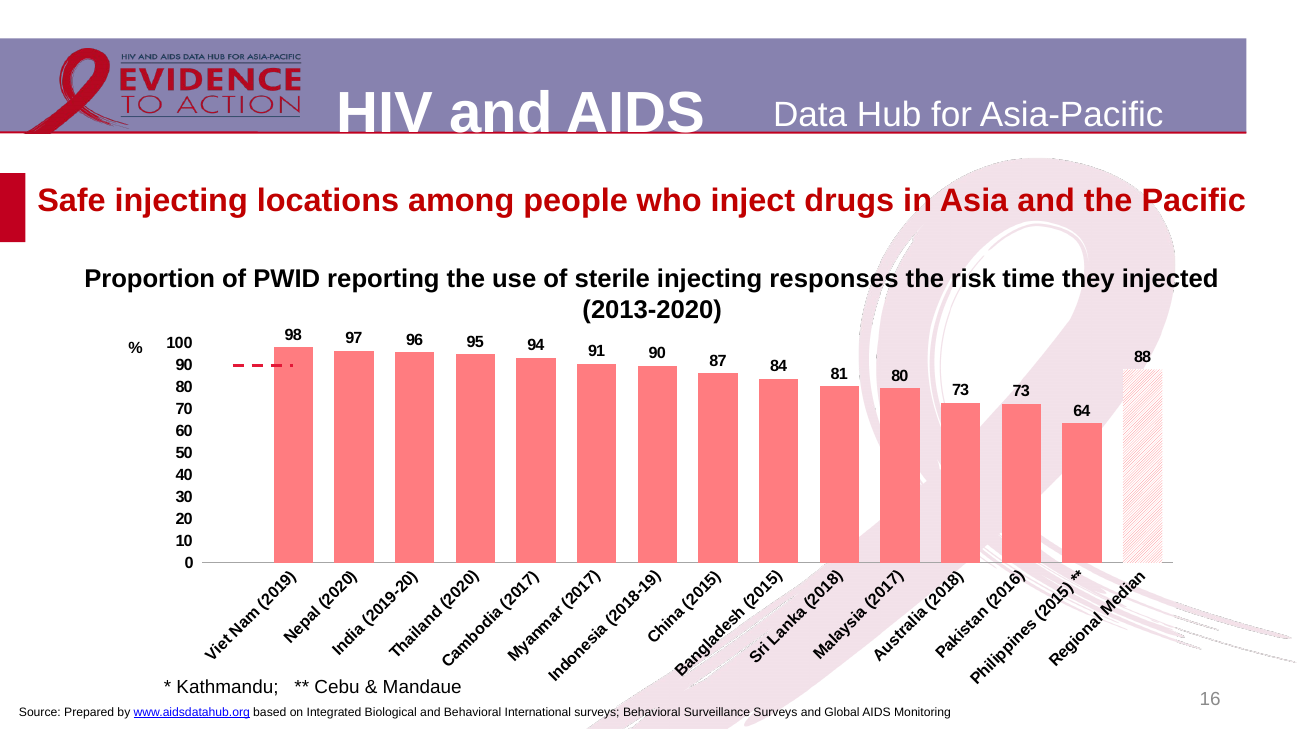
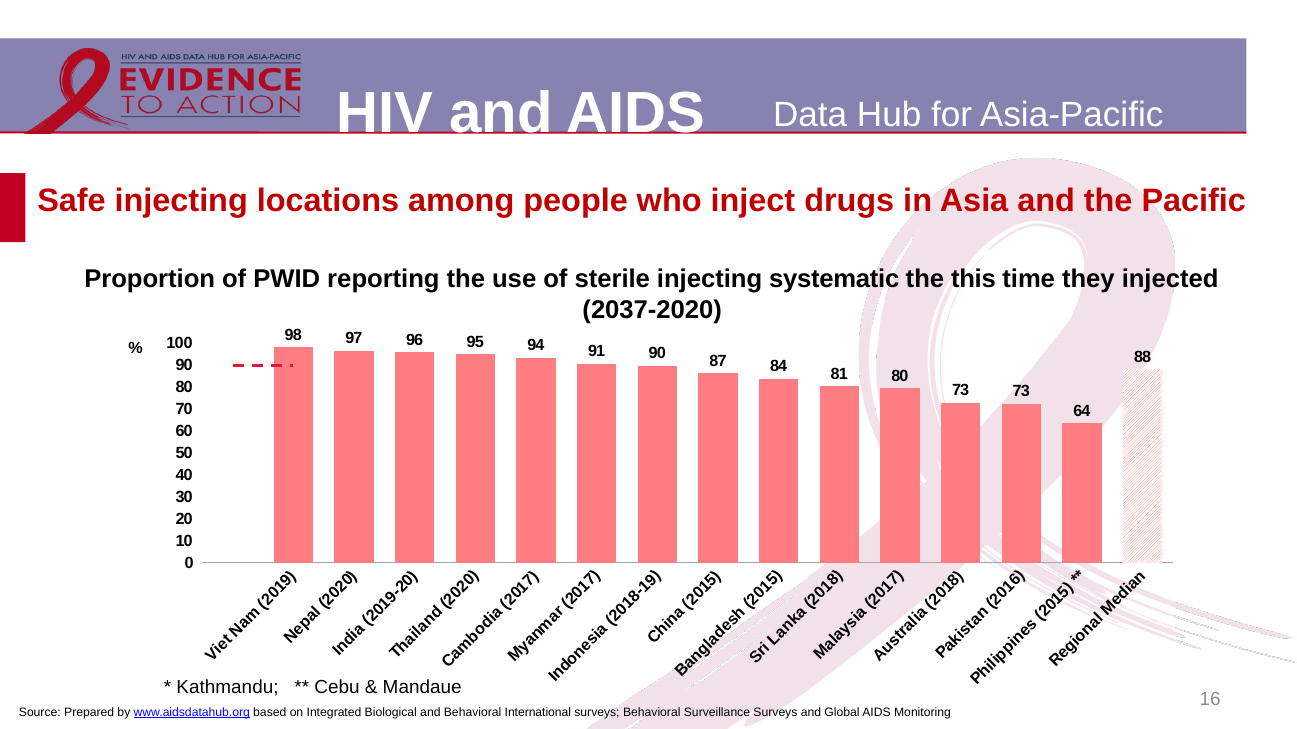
responses: responses -> systematic (834, 280)
risk: risk -> this (973, 280)
2013-2020: 2013-2020 -> 2037-2020 (652, 310)
